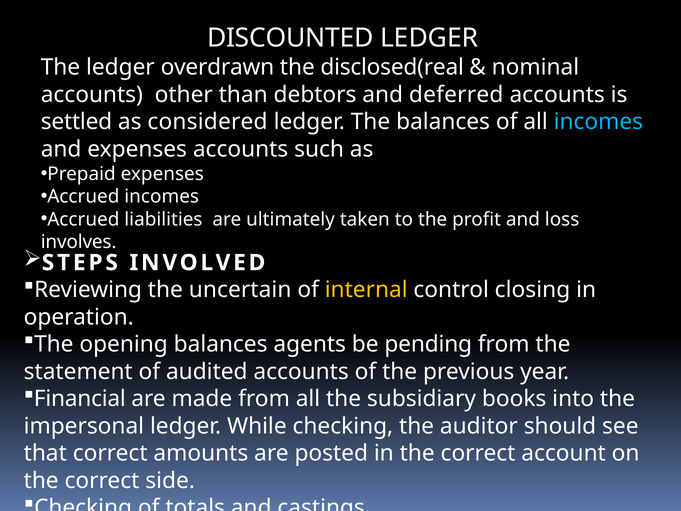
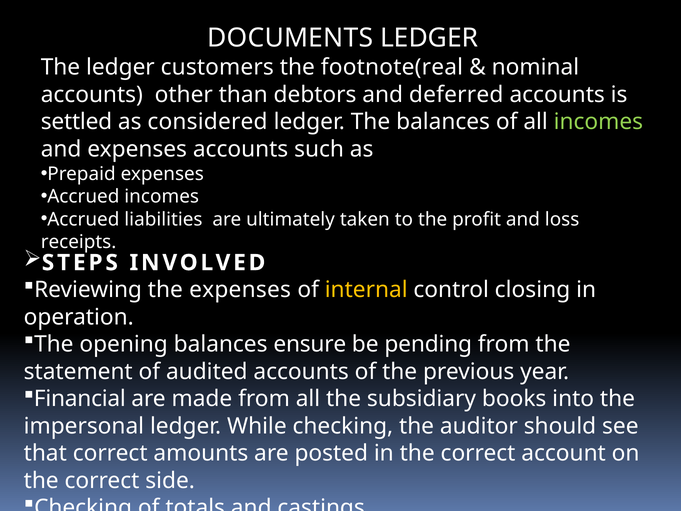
DISCOUNTED: DISCOUNTED -> DOCUMENTS (290, 38)
overdrawn: overdrawn -> customers (217, 67)
disclosed(real: disclosed(real -> footnote(real (392, 67)
incomes colour: light blue -> light green (598, 122)
involves: involves -> receipts (79, 242)
the uncertain: uncertain -> expenses (240, 290)
agents: agents -> ensure (310, 344)
